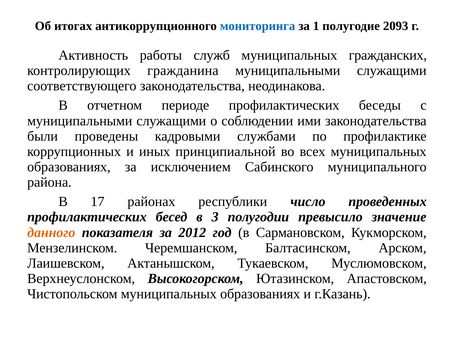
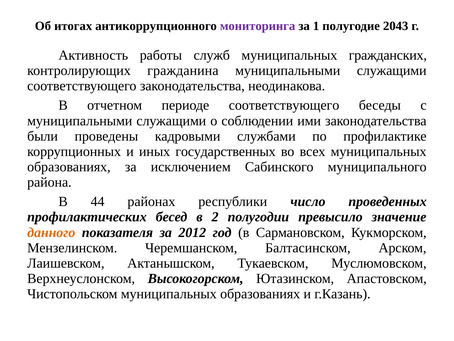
мониторинга colour: blue -> purple (258, 26)
2093: 2093 -> 2043 (396, 26)
периоде профилактических: профилактических -> соответствующего (284, 105)
принципиальной: принципиальной -> государственных (226, 151)
17: 17 -> 44 (98, 201)
3: 3 -> 2 (215, 217)
